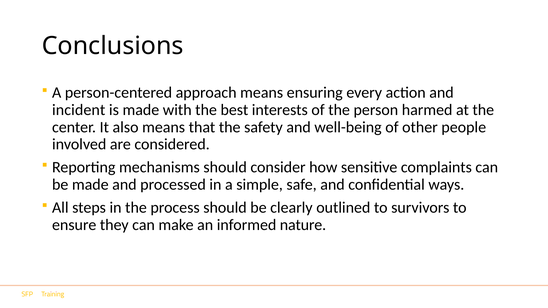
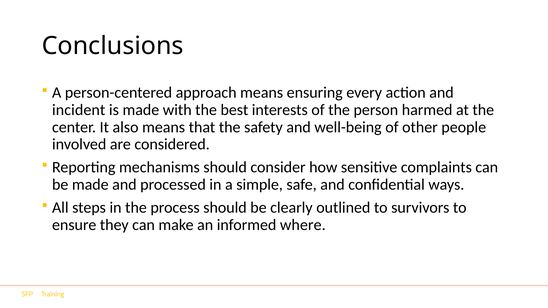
nature: nature -> where (303, 225)
